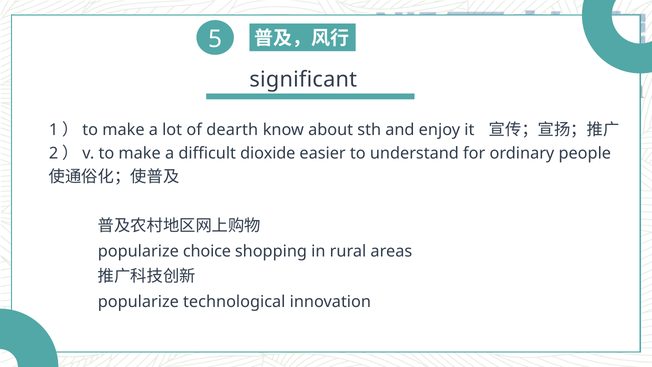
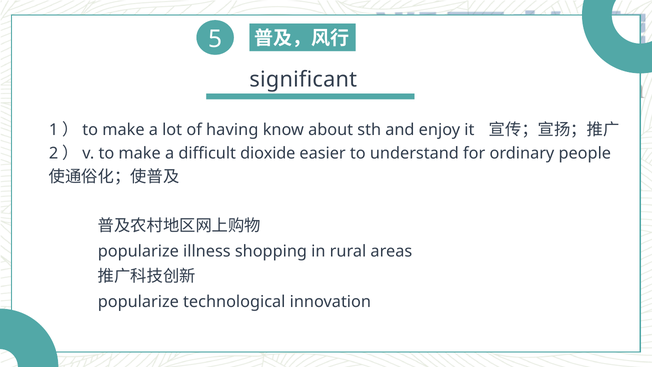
dearth: dearth -> having (232, 130)
choice: choice -> illness (207, 251)
